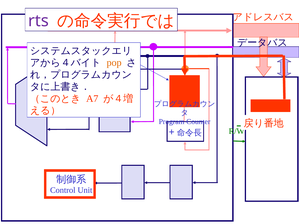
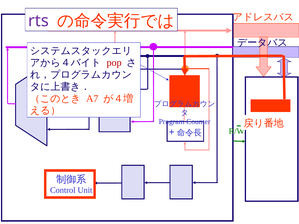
pop colour: orange -> red (114, 63)
